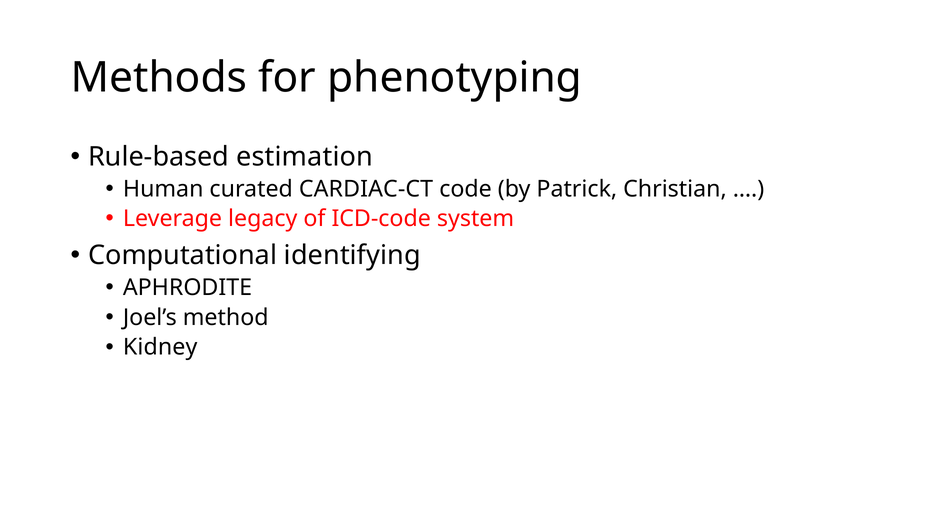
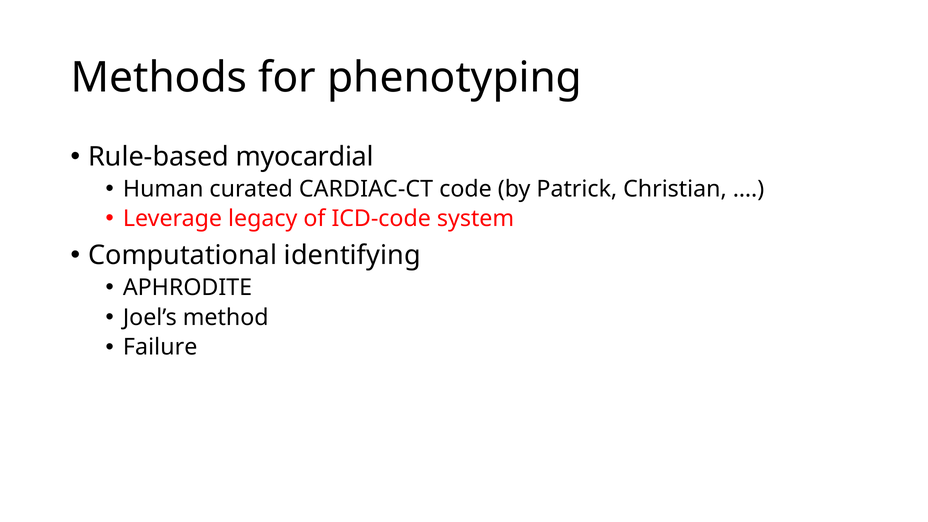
estimation: estimation -> myocardial (305, 157)
Kidney: Kidney -> Failure (160, 347)
